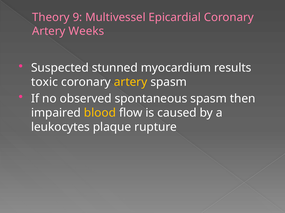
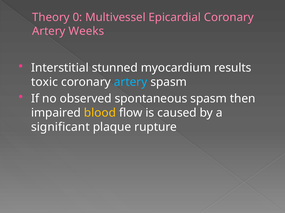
9: 9 -> 0 (77, 17)
Suspected: Suspected -> Interstitial (60, 68)
artery colour: yellow -> light blue (131, 82)
leukocytes: leukocytes -> significant (60, 127)
